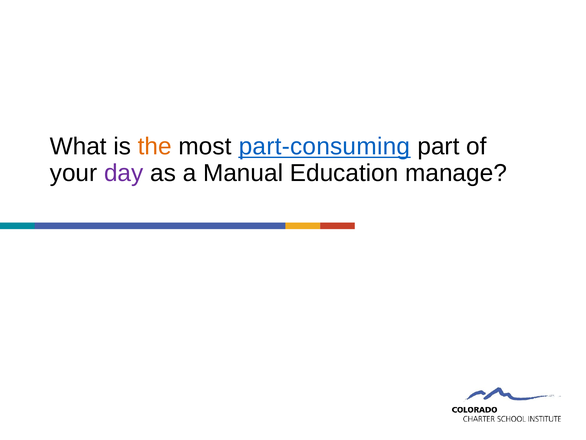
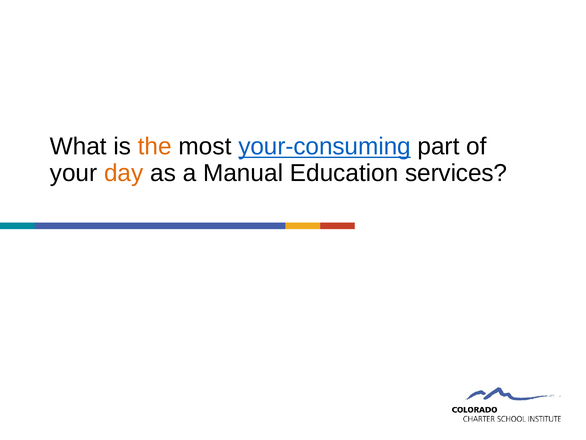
part-consuming: part-consuming -> your-consuming (325, 146)
day colour: purple -> orange (124, 173)
manage: manage -> services (456, 173)
